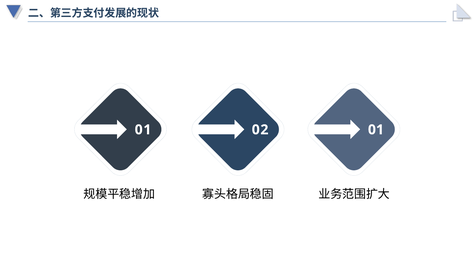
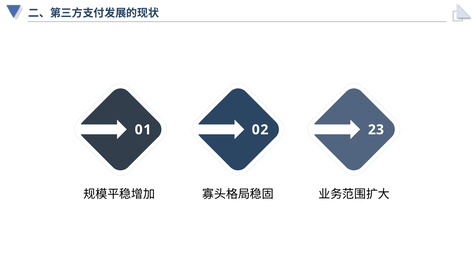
02 01: 01 -> 23 (376, 130)
